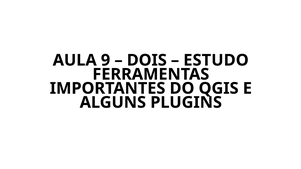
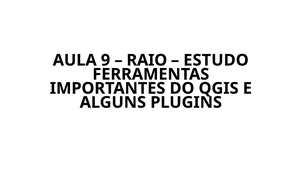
DOIS: DOIS -> RAIO (147, 60)
